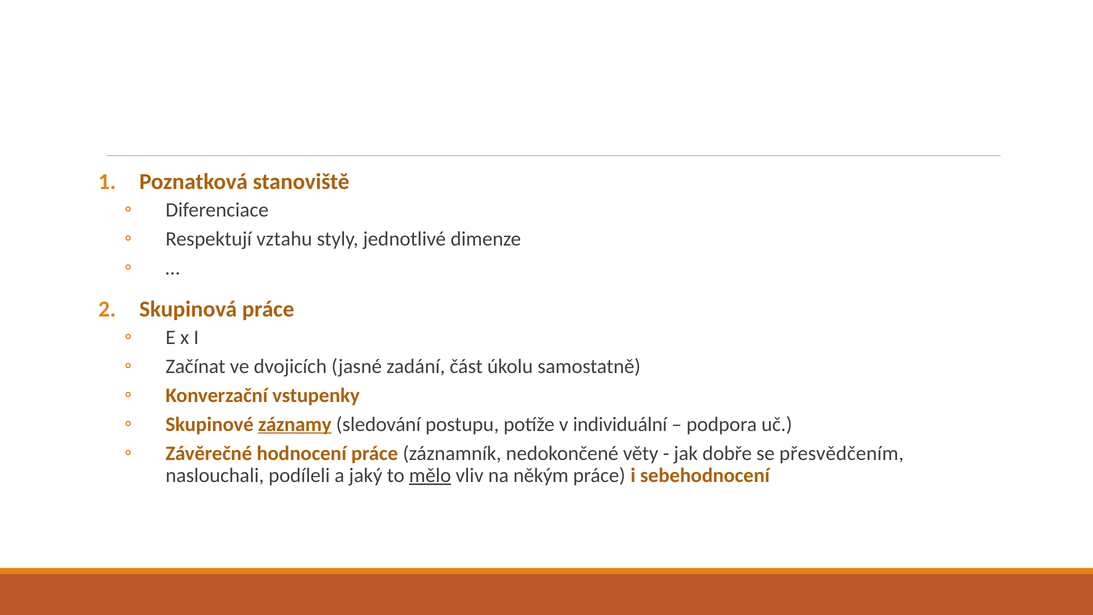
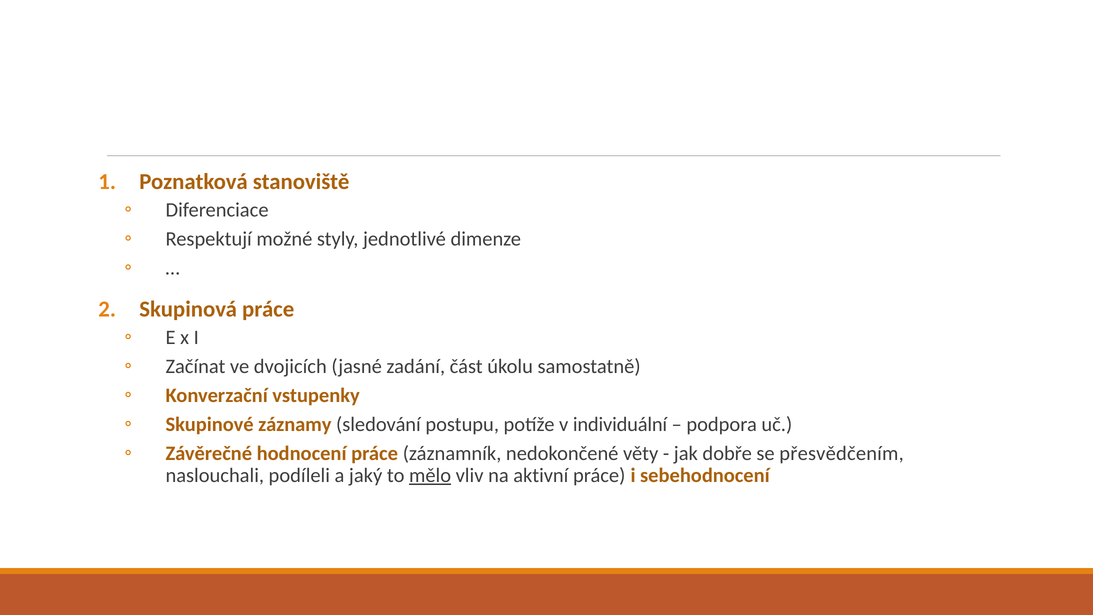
vztahu: vztahu -> možné (284, 239)
záznamy underline: present -> none (295, 424)
někým: někým -> aktivní (541, 475)
